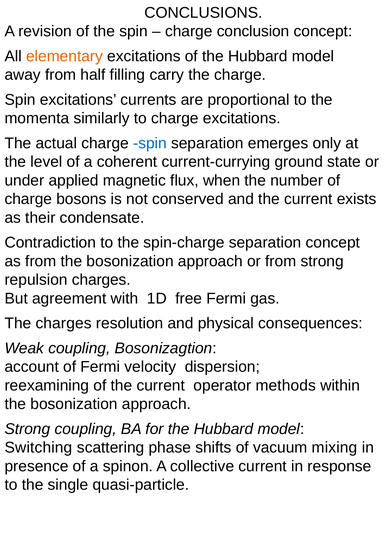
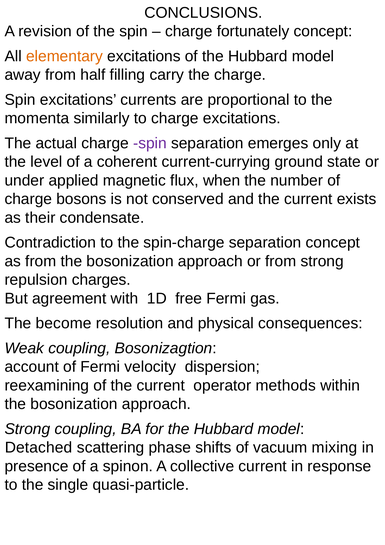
conclusion: conclusion -> fortunately (253, 31)
spin colour: blue -> purple (150, 143)
The charges: charges -> become (64, 323)
Switching: Switching -> Detached (39, 447)
